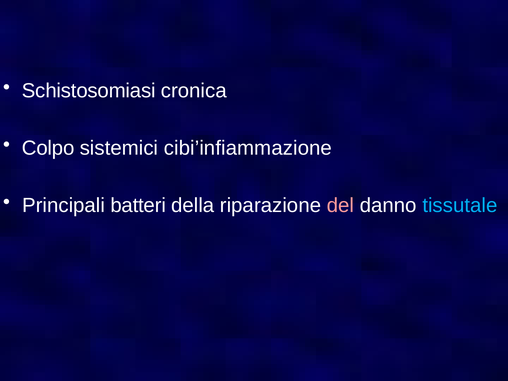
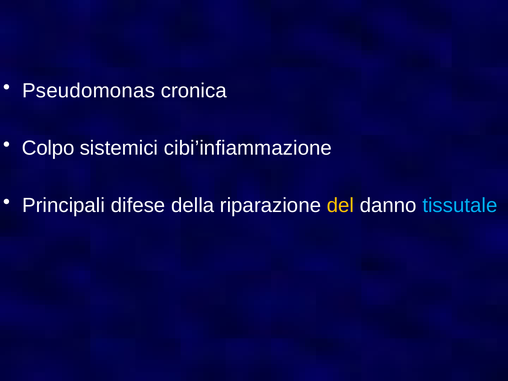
Schistosomiasi: Schistosomiasi -> Pseudomonas (89, 91)
batteri: batteri -> difese (138, 205)
del colour: pink -> yellow (340, 205)
